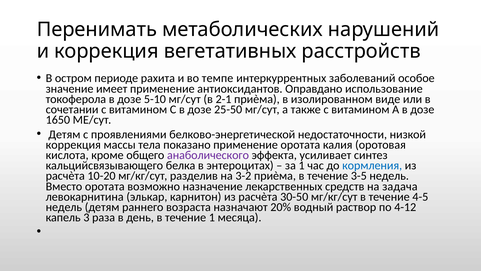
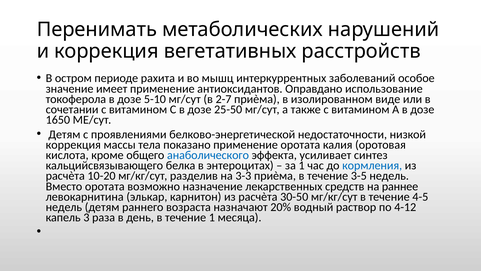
темпе: темпе -> мышц (218, 78)
2-1: 2-1 -> 2-7 (224, 99)
анаболического colour: purple -> blue (208, 155)
3-2: 3-2 -> 3-3 (243, 176)
задача: задача -> раннее (400, 186)
